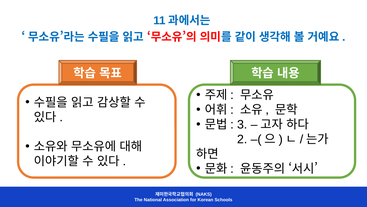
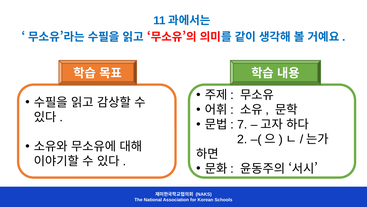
3: 3 -> 7 (242, 124)
